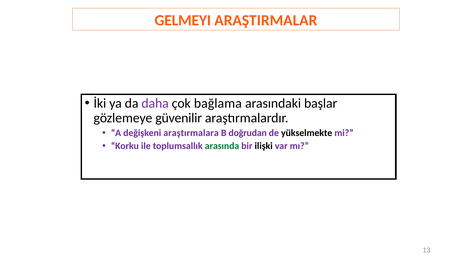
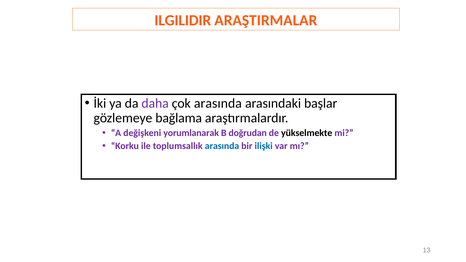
GELMEYI: GELMEYI -> ILGILIDIR (183, 20)
çok bağlama: bağlama -> arasında (218, 103)
güvenilir: güvenilir -> bağlama (179, 118)
araştırmalara: araştırmalara -> yorumlanarak (191, 133)
arasında colour: green -> blue (222, 146)
ilişki colour: black -> blue (264, 146)
